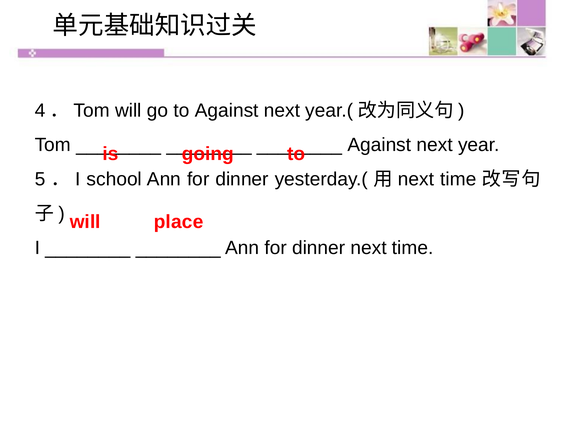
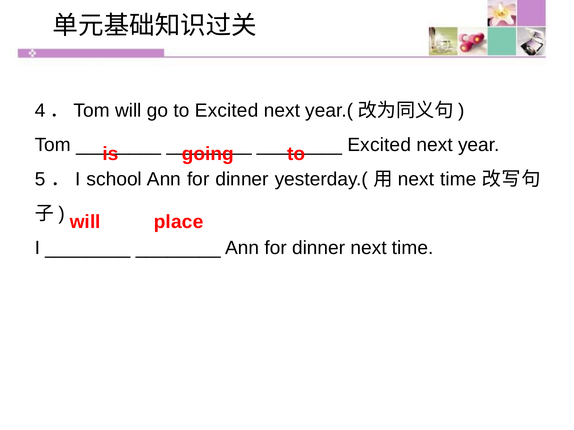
to Against: Against -> Excited (227, 110)
Against: Against -> Excited (379, 145)
